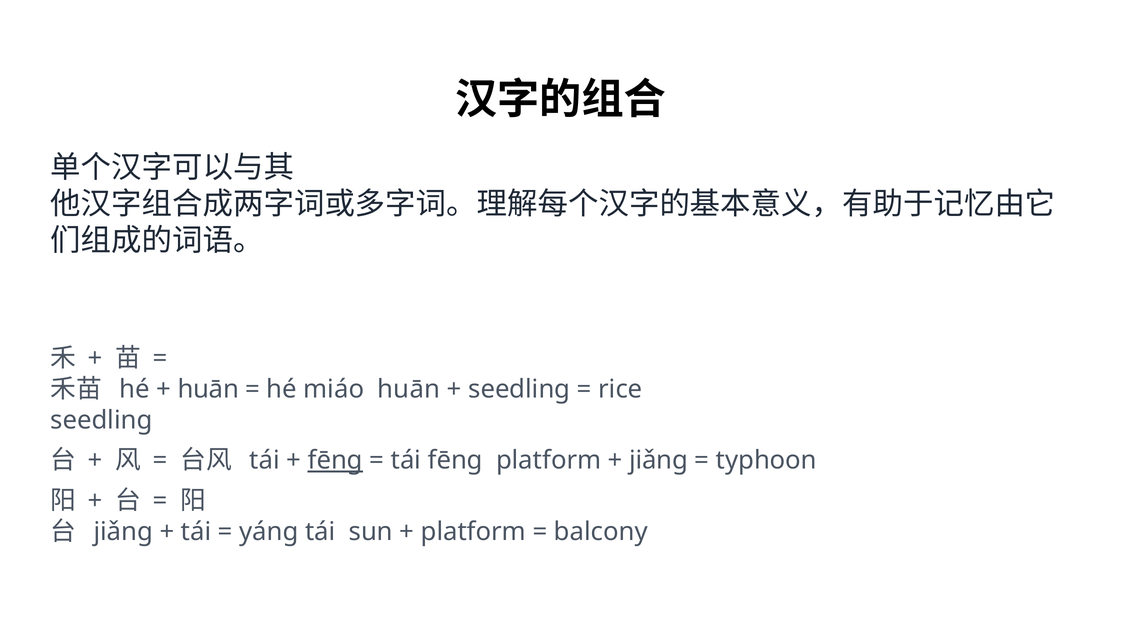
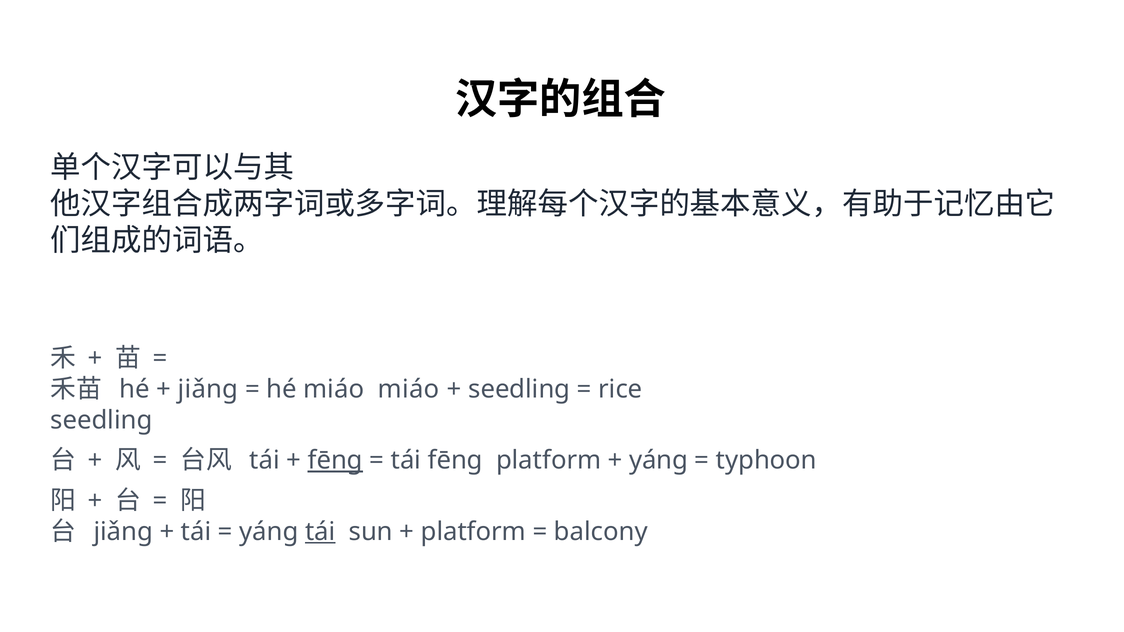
huān: huān -> jiǎng (208, 389)
miáo huān: huān -> miáo (409, 389)
jiǎng: jiǎng -> yáng (659, 461)
tái underline: none -> present (320, 532)
